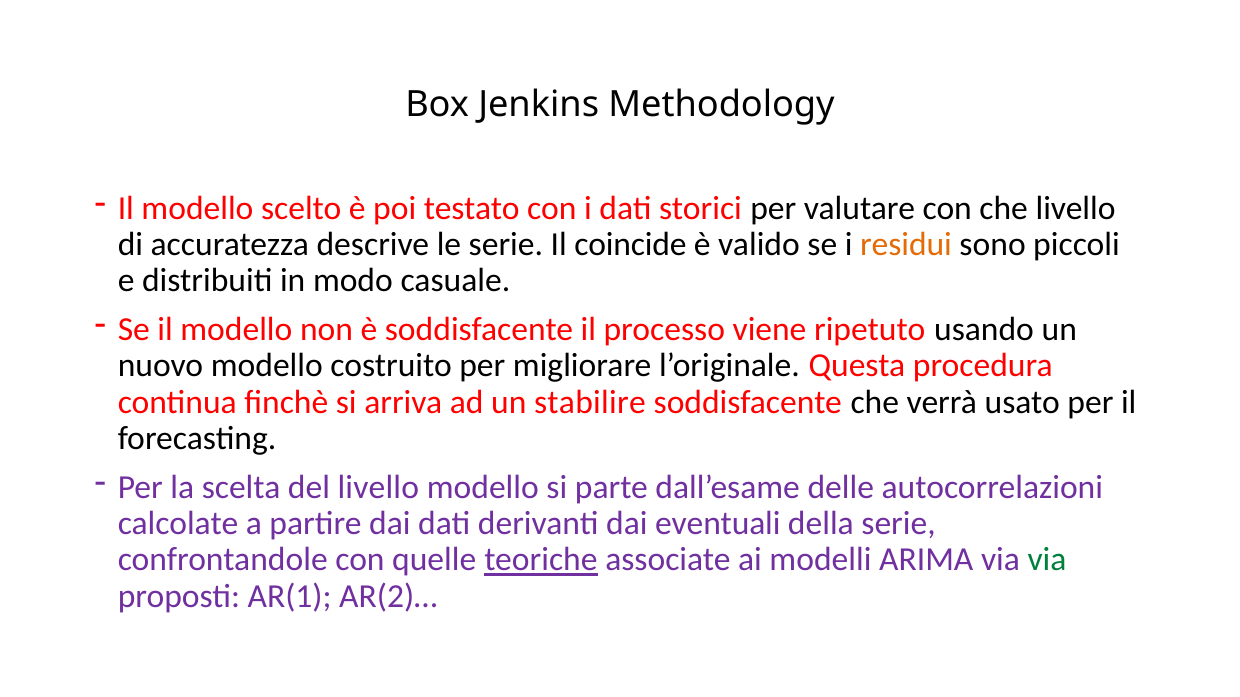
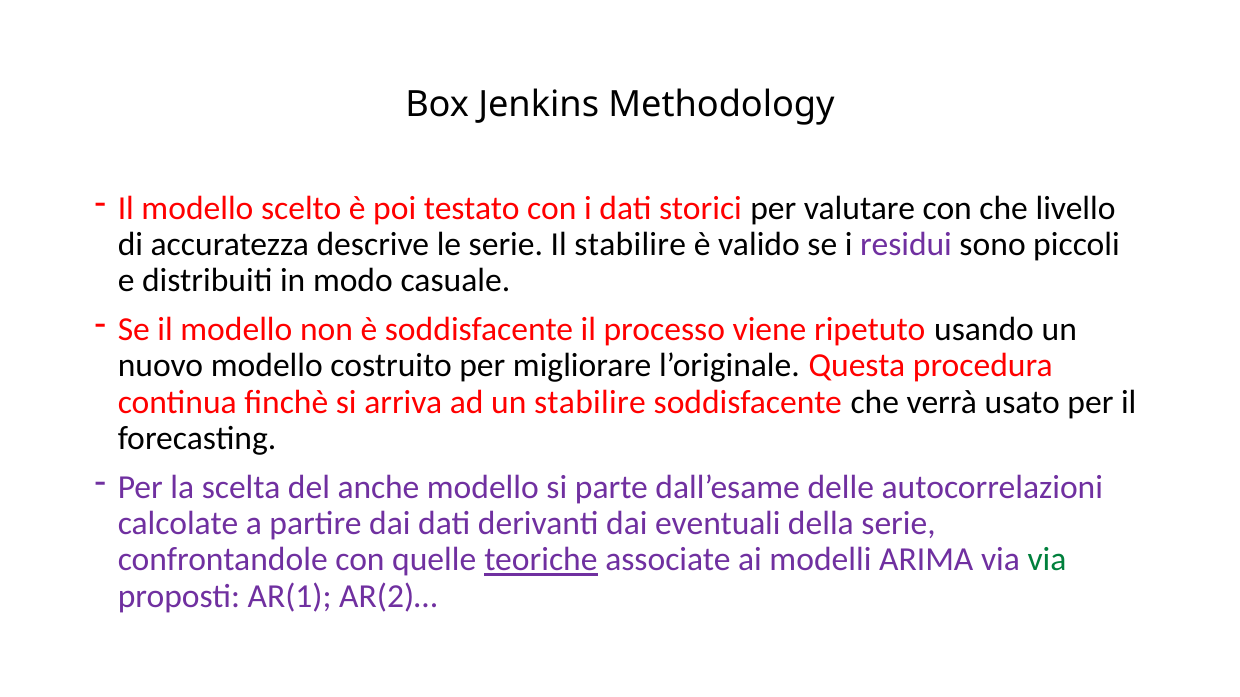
Il coincide: coincide -> stabilire (630, 244)
residui colour: orange -> purple (906, 244)
del livello: livello -> anche (378, 488)
